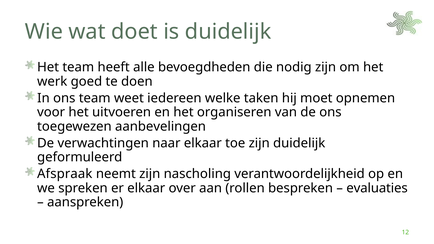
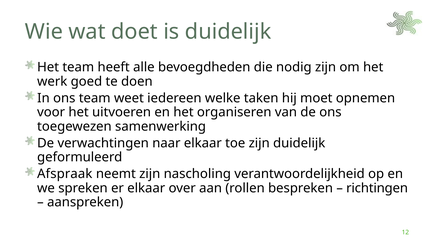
aanbevelingen: aanbevelingen -> samenwerking (161, 127)
evaluaties: evaluaties -> richtingen (377, 188)
